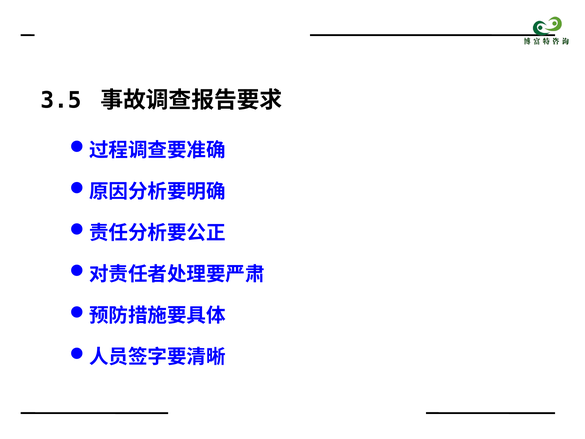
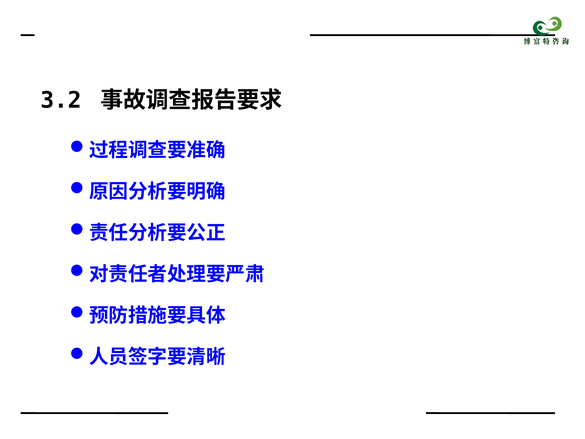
3.5: 3.5 -> 3.2 (61, 100)
